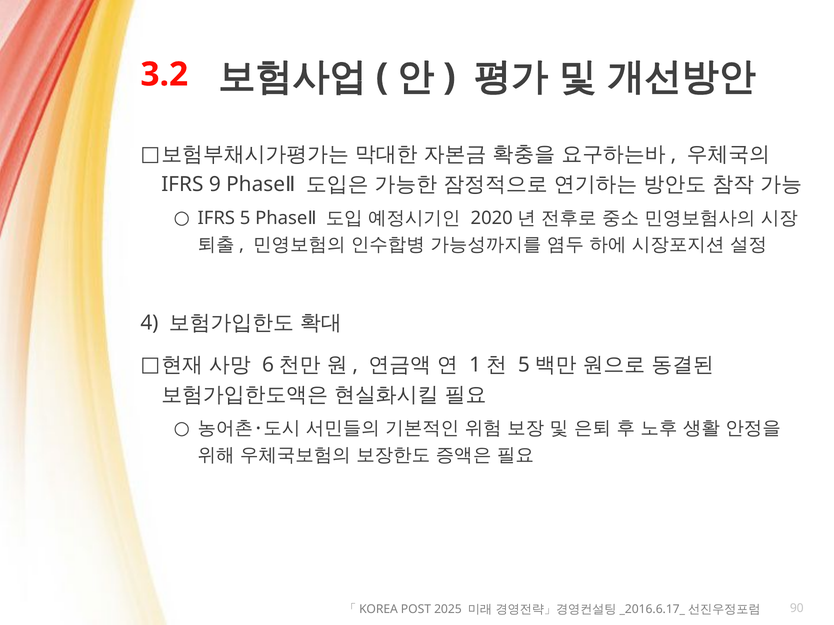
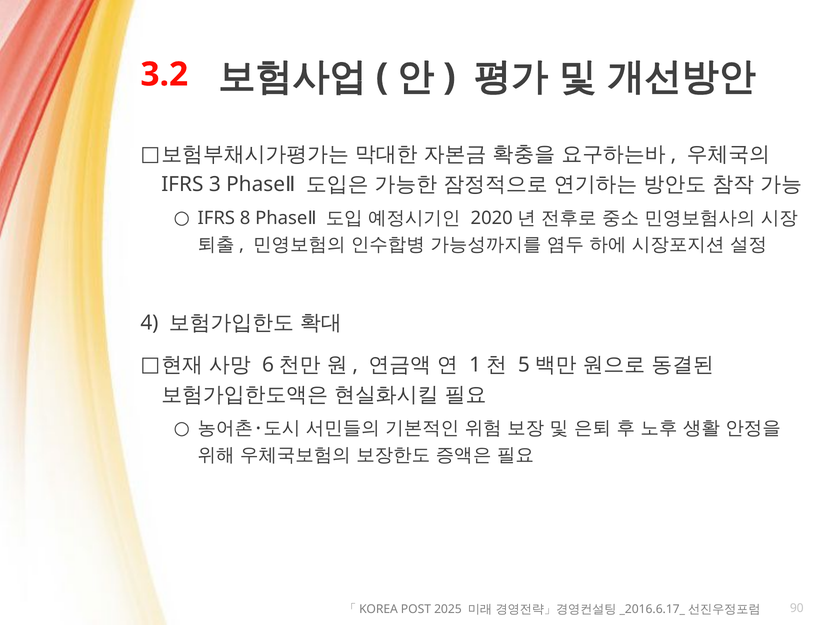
9: 9 -> 3 (215, 184)
5: 5 -> 8 (245, 218)
